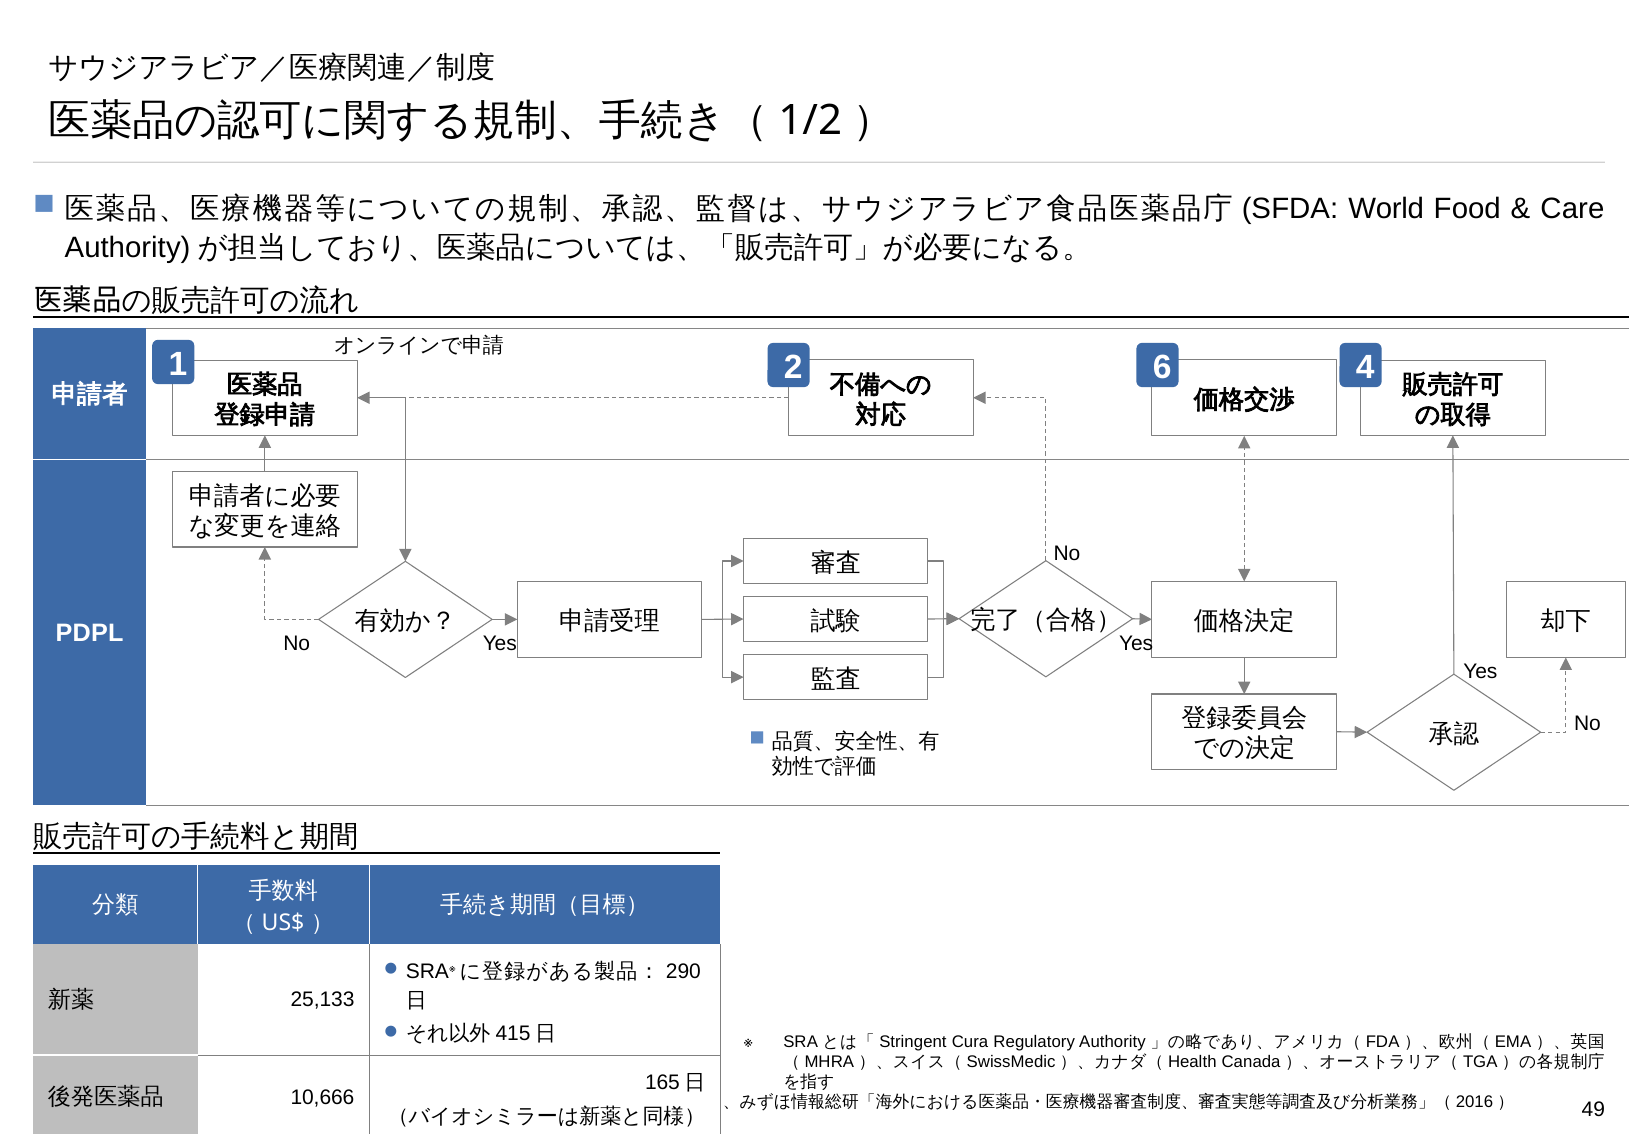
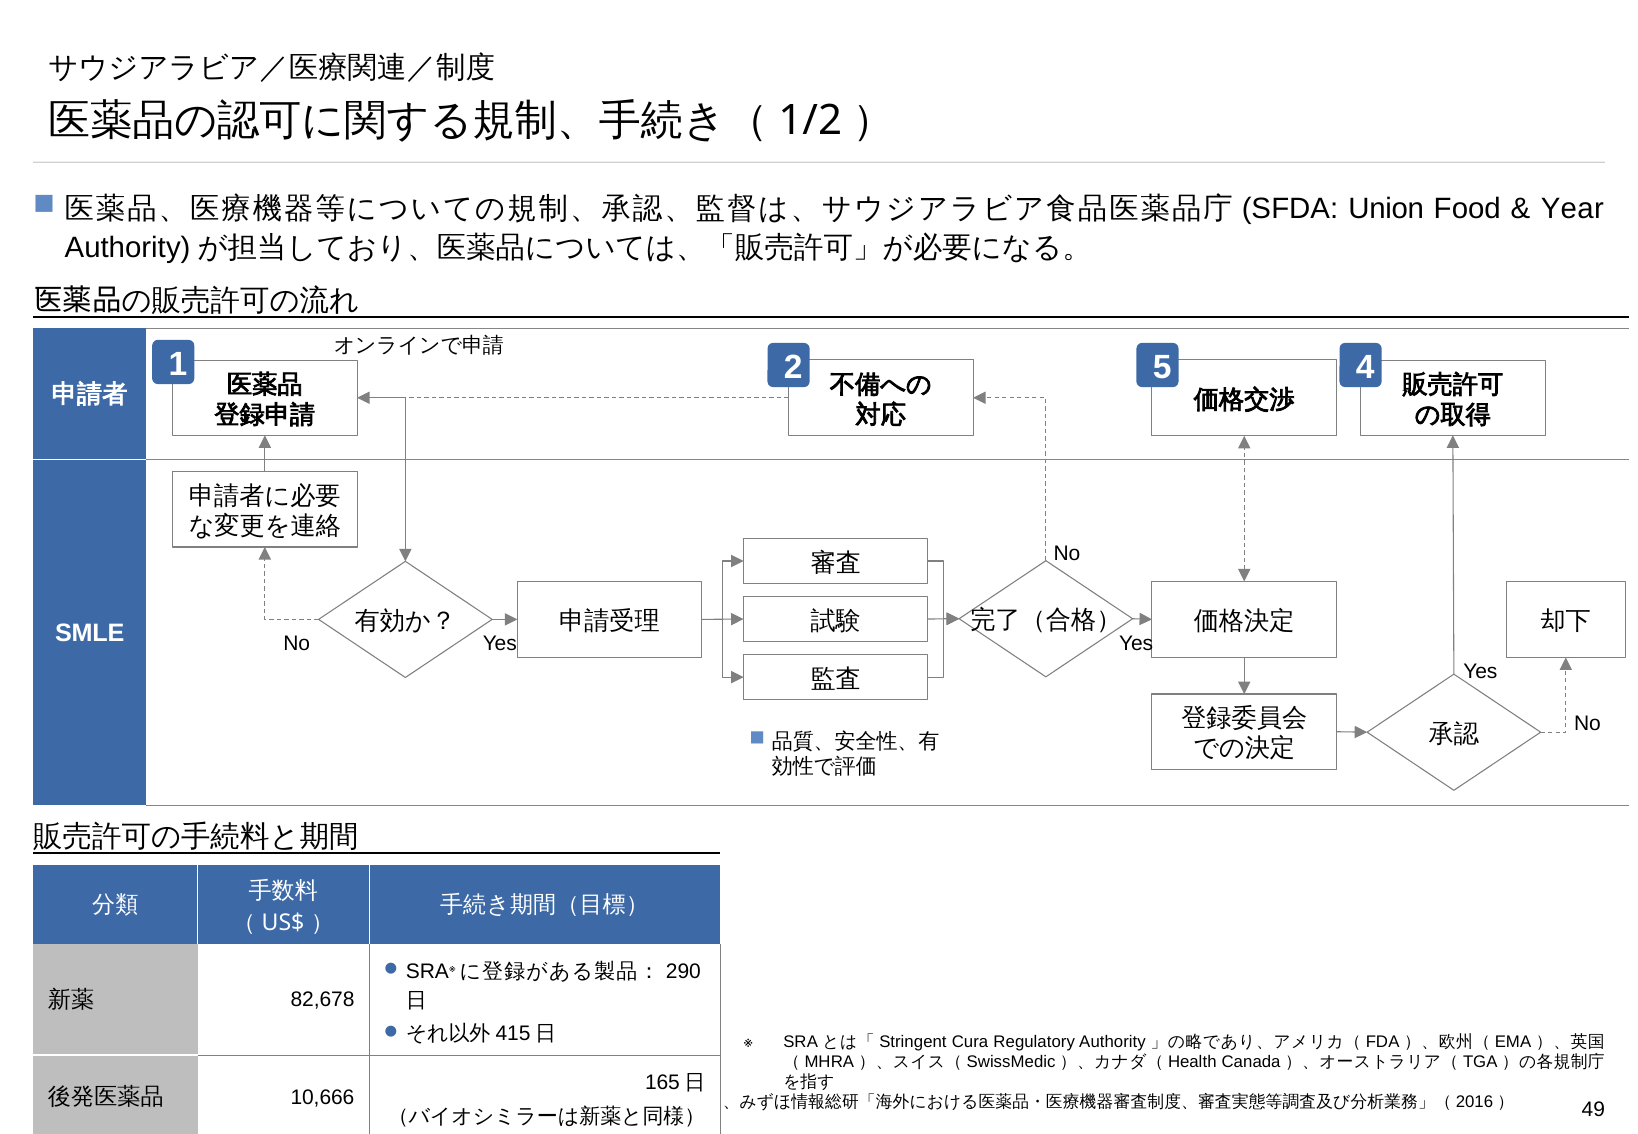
World: World -> Union (1386, 209)
Care: Care -> Year (1572, 209)
6: 6 -> 5 (1162, 367)
PDPL: PDPL -> SMLE (90, 633)
25,133: 25,133 -> 82,678 (323, 1000)
